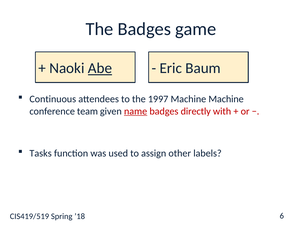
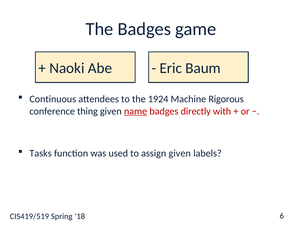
Abe underline: present -> none (100, 68)
1997: 1997 -> 1924 (158, 99)
Machine Machine: Machine -> Rigorous (226, 99)
team: team -> thing (87, 111)
assign other: other -> given (180, 154)
